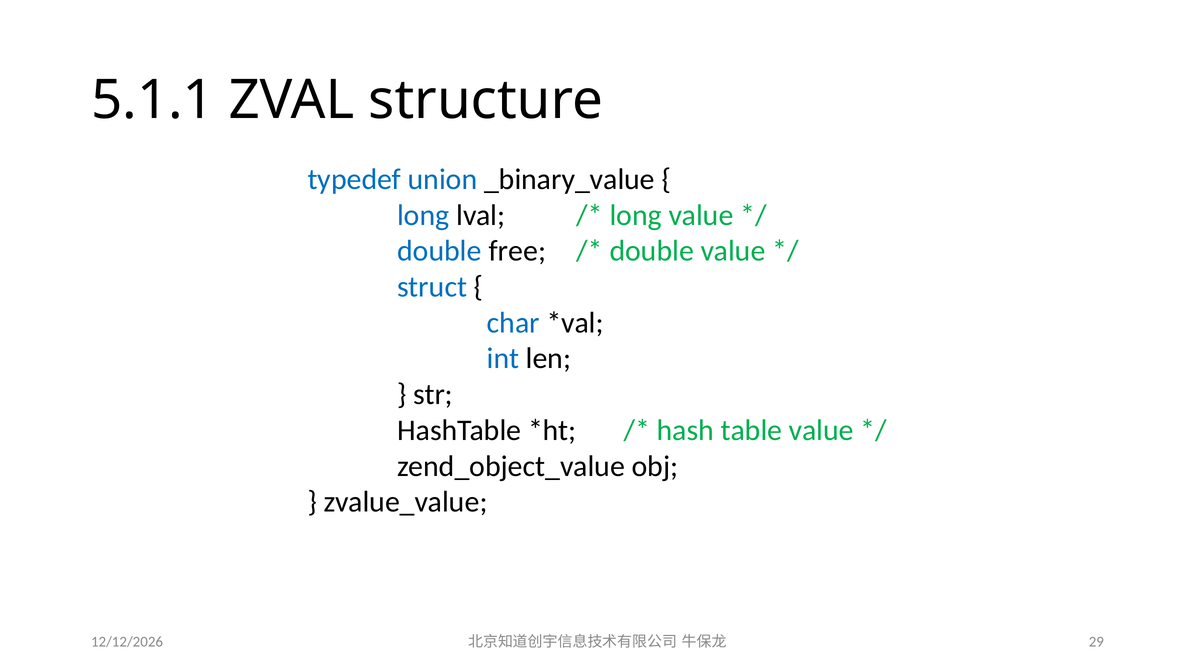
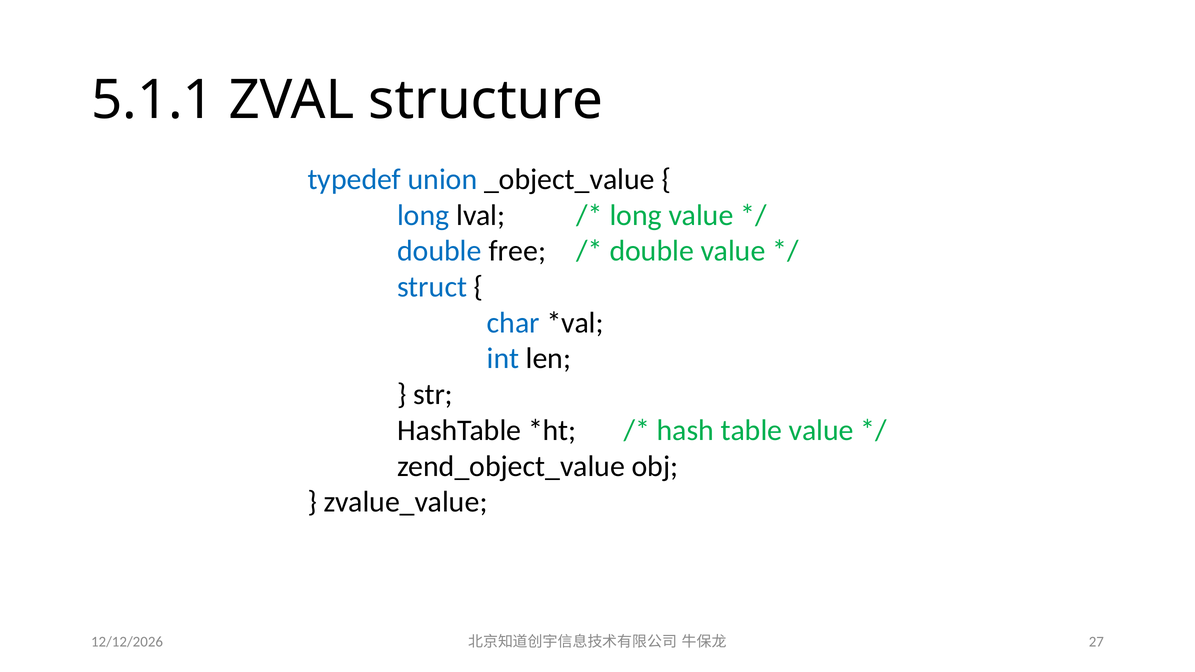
_binary_value: _binary_value -> _object_value (569, 179)
29: 29 -> 27 (1096, 642)
